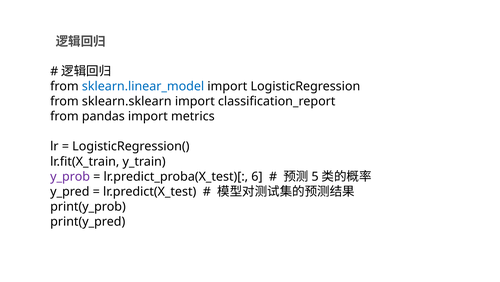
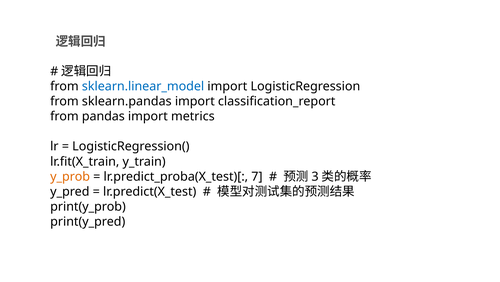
sklearn.sklearn: sklearn.sklearn -> sklearn.pandas (127, 101)
y_prob colour: purple -> orange (70, 176)
6: 6 -> 7 (257, 176)
5: 5 -> 3 (315, 176)
